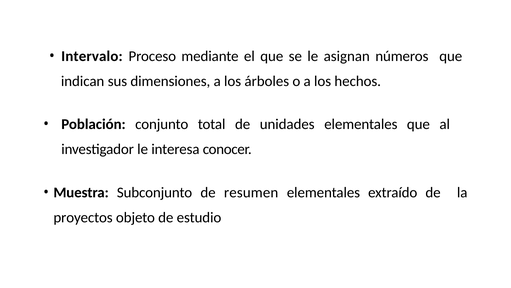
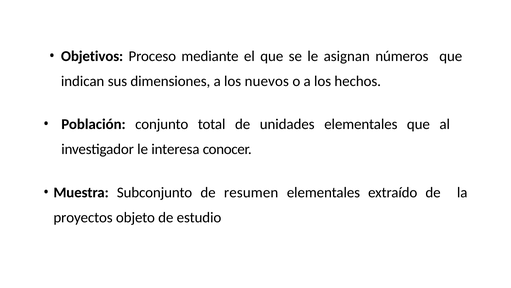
Intervalo: Intervalo -> Objetivos (92, 56)
árboles: árboles -> nuevos (267, 81)
